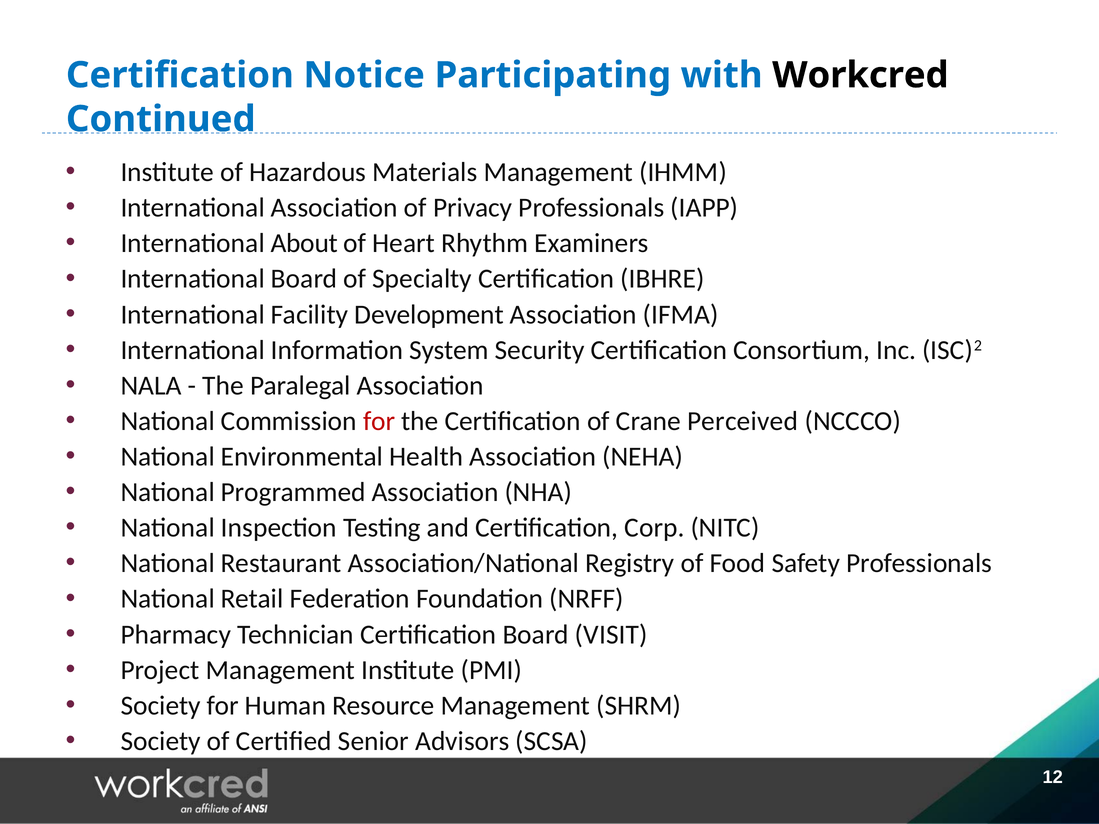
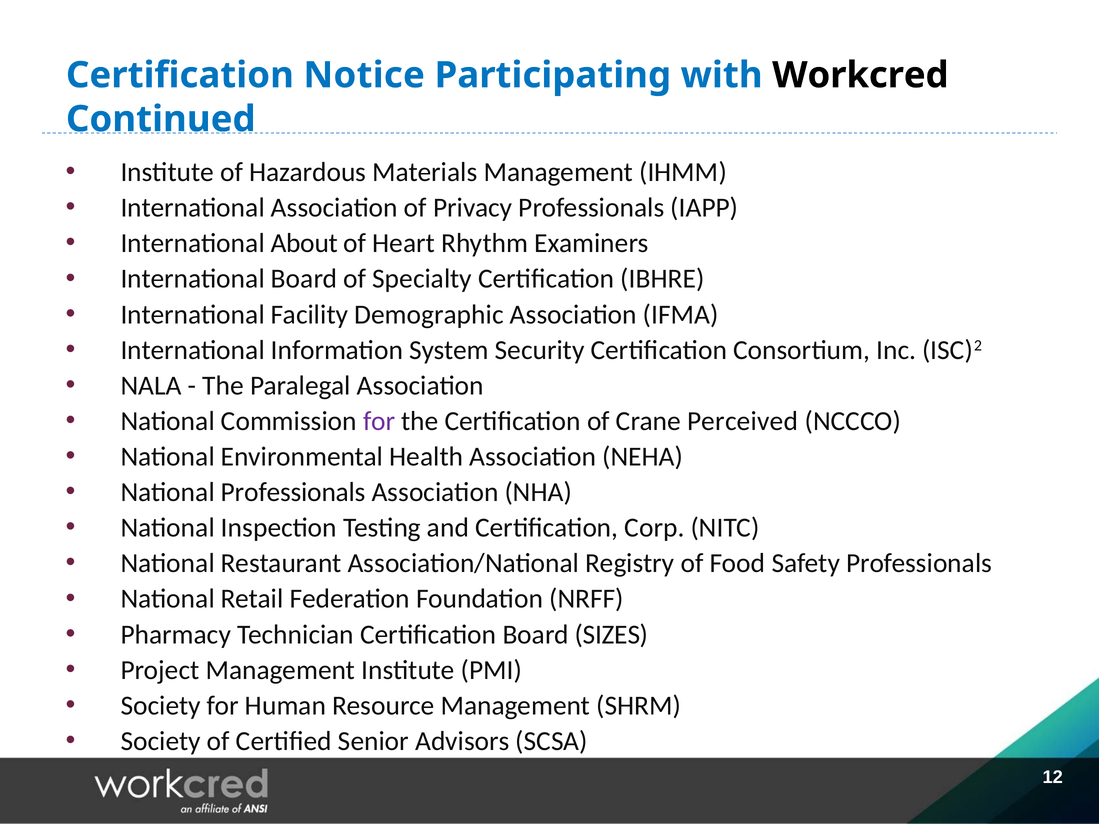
Development: Development -> Demographic (429, 315)
for colour: red -> purple (379, 421)
National Programmed: Programmed -> Professionals (293, 492)
VISIT: VISIT -> SIZES (612, 635)
